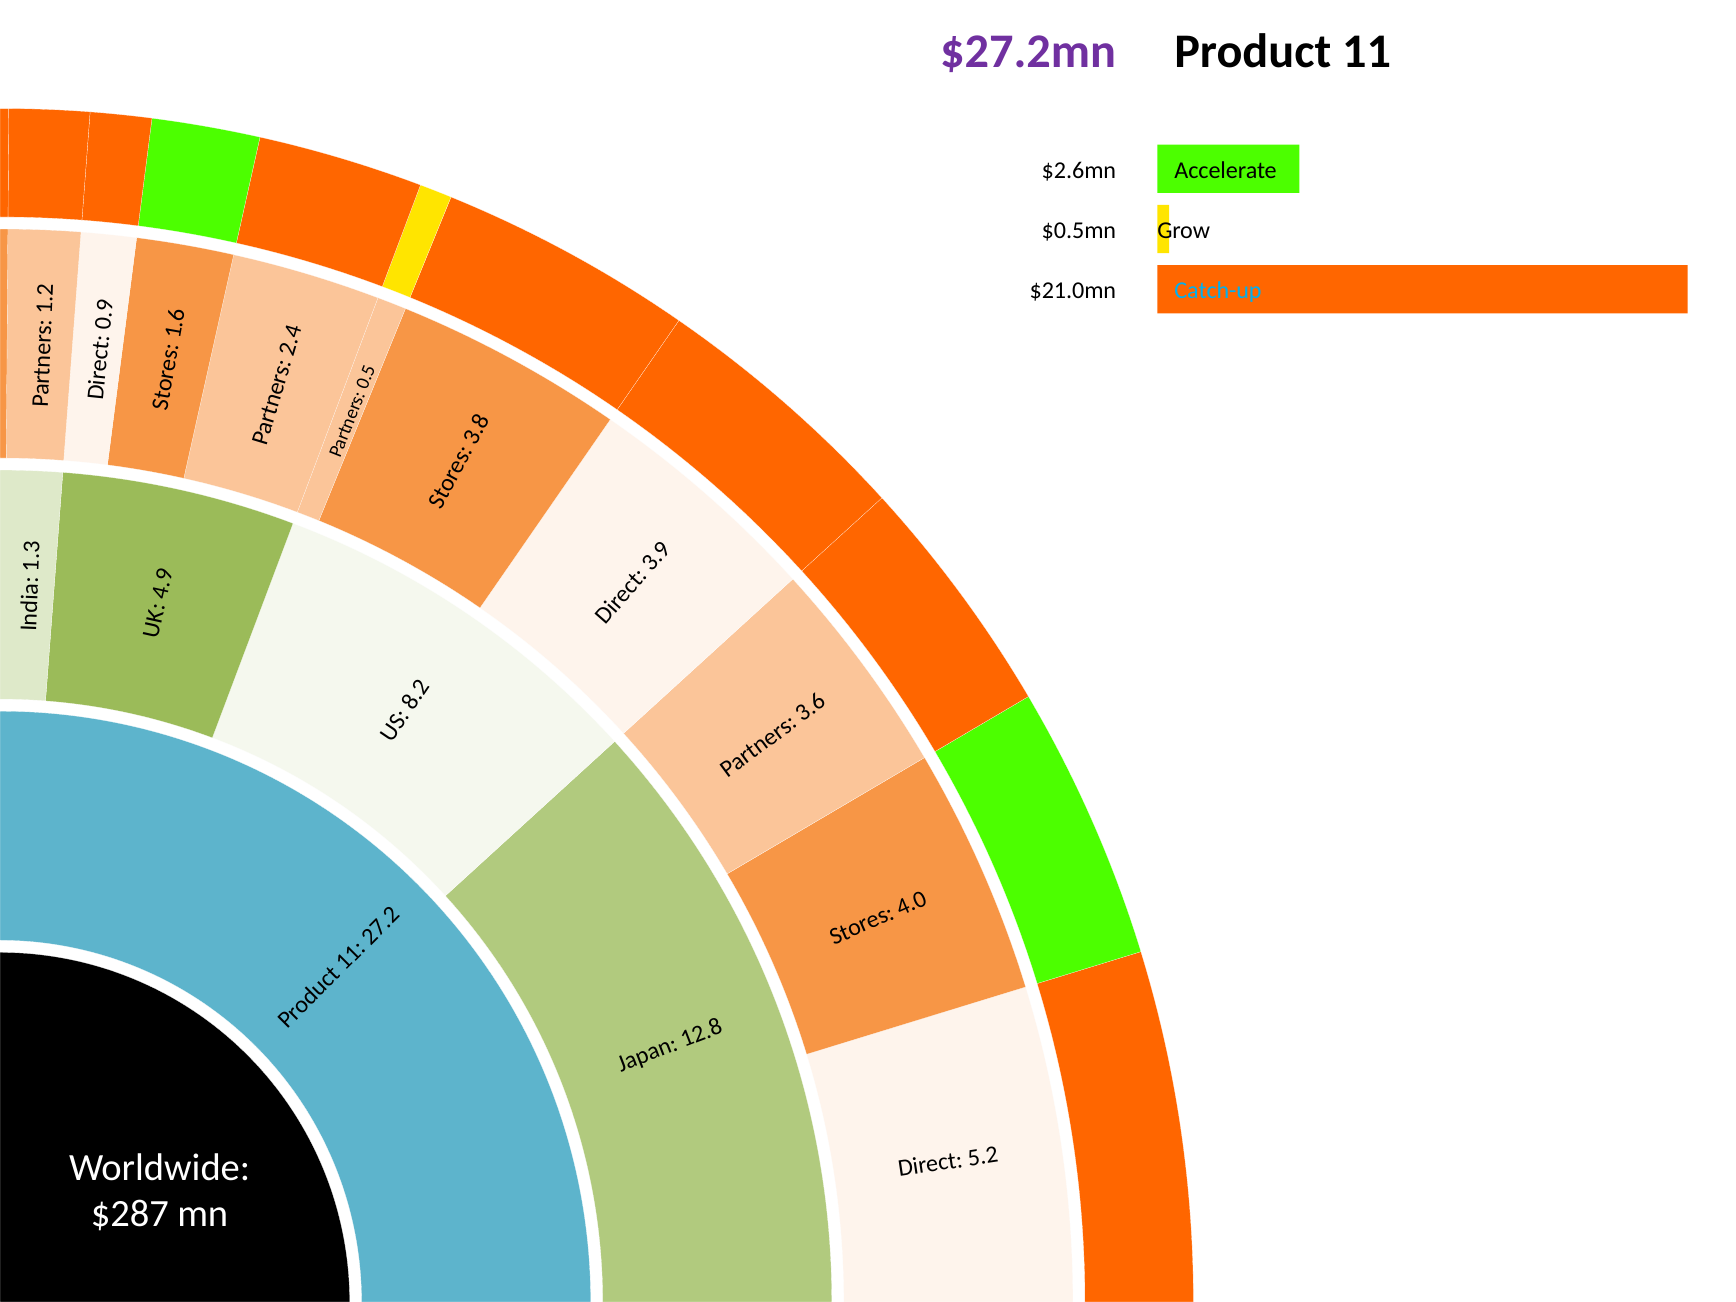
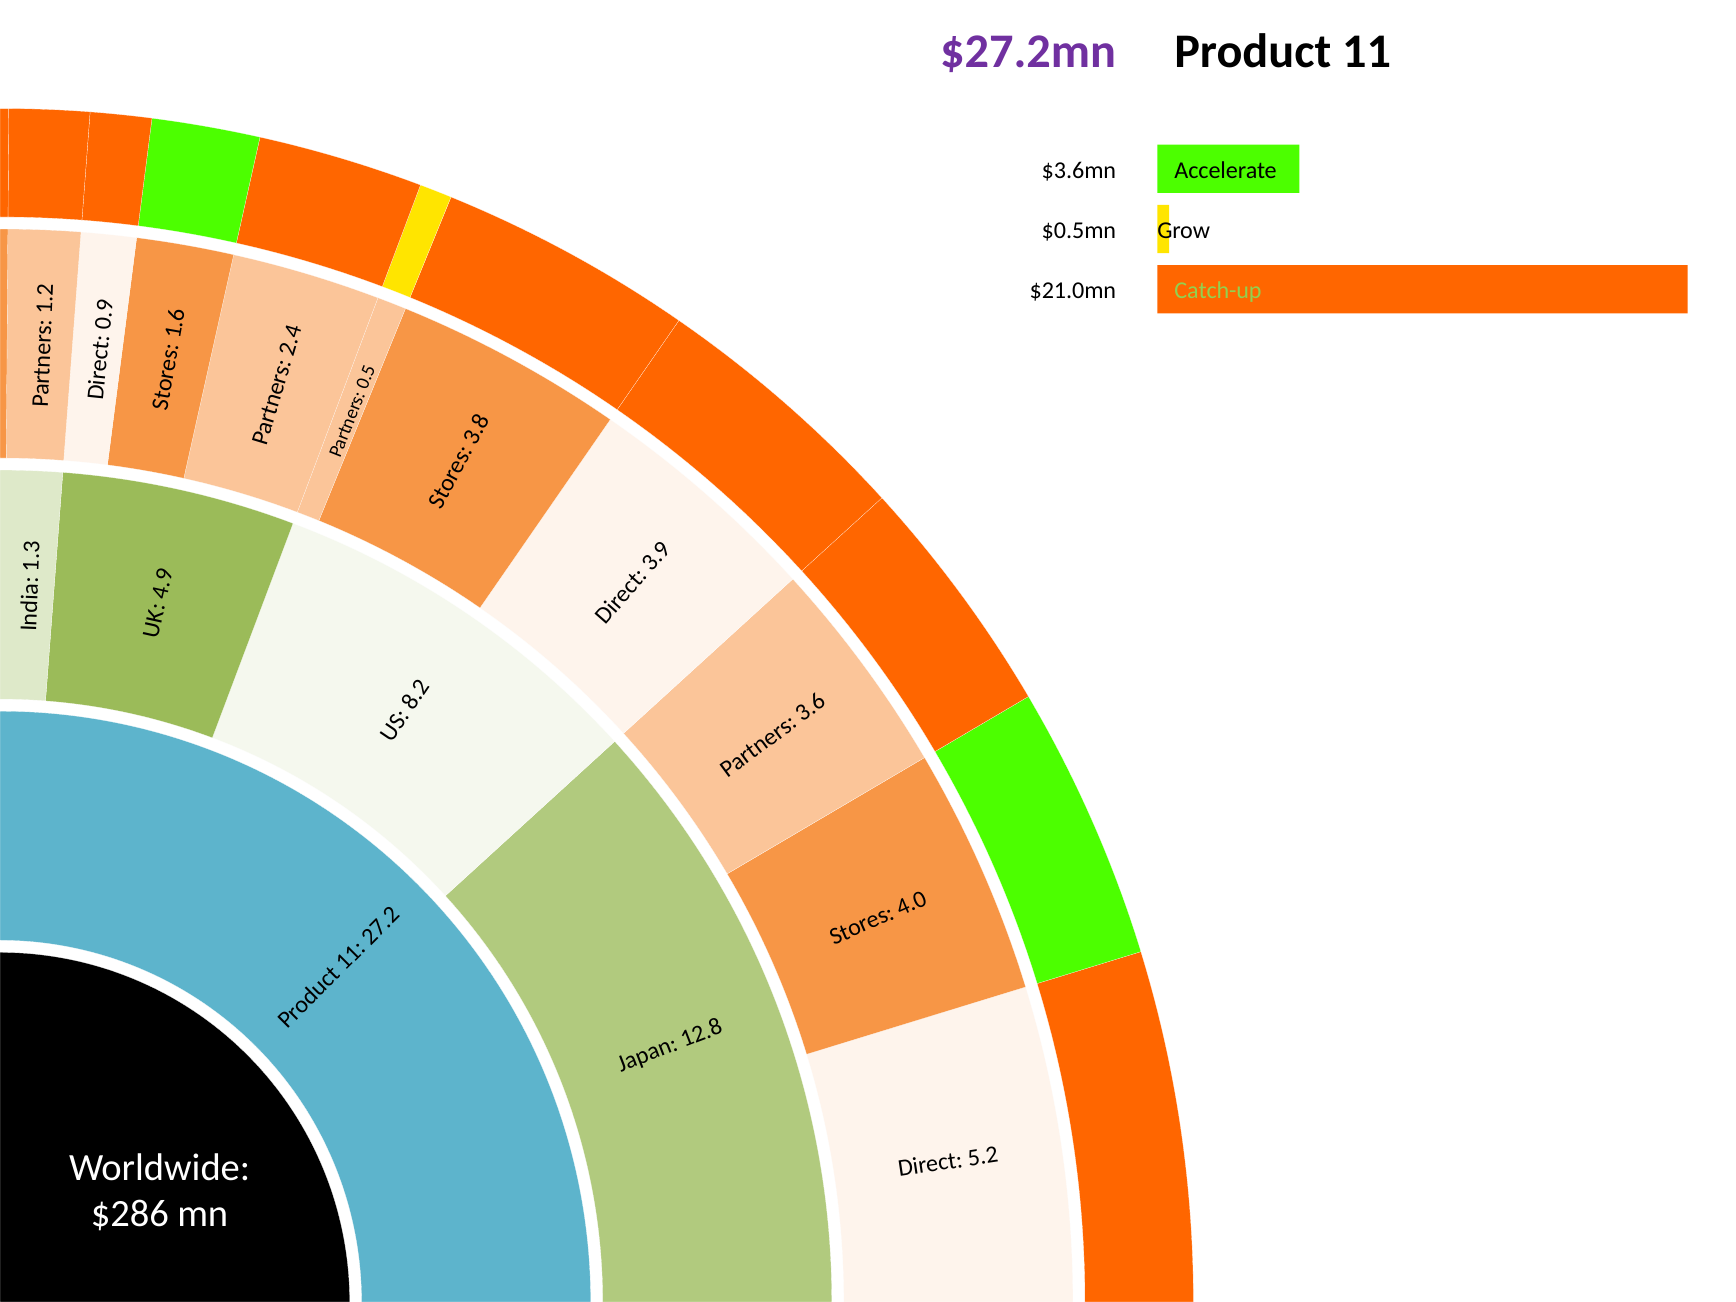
$2.6mn: $2.6mn -> $3.6mn (1079, 170)
Catch-up colour: light blue -> light green (1218, 291)
$287: $287 -> $286 (130, 1214)
